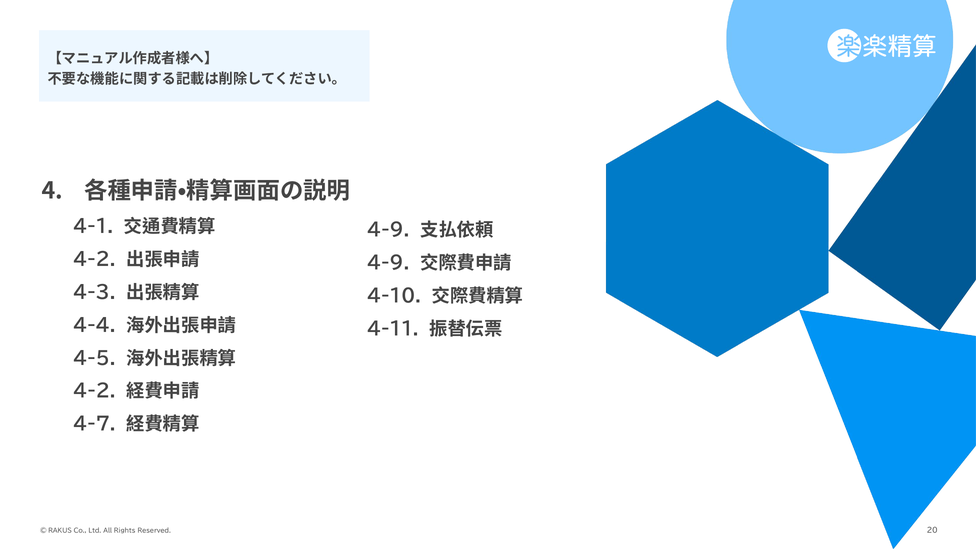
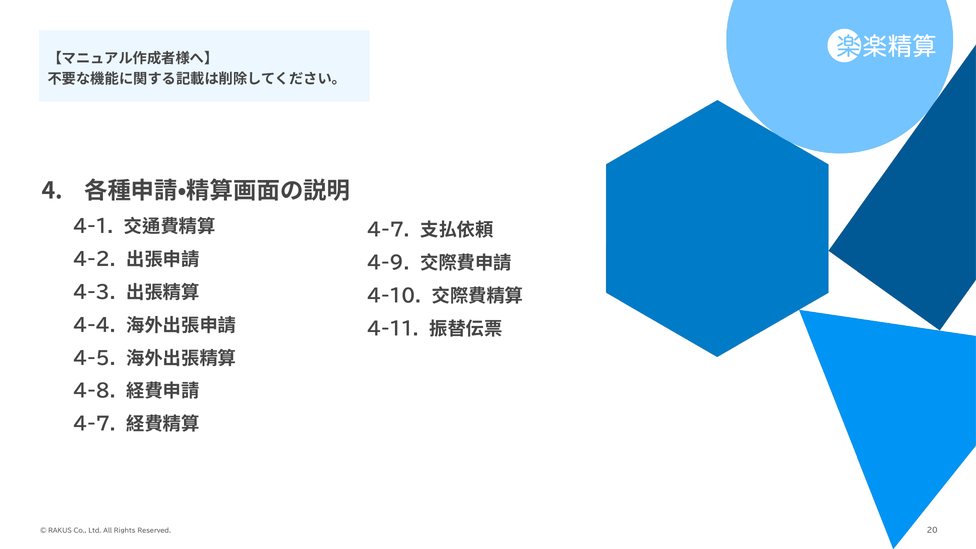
4-9: 4-9 -> 4-7 (388, 230)
4-2: 4-2 -> 4-8 (95, 391)
